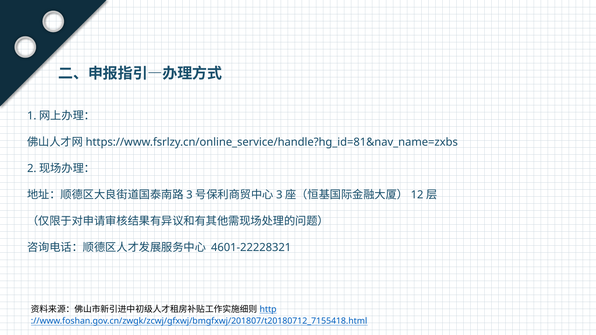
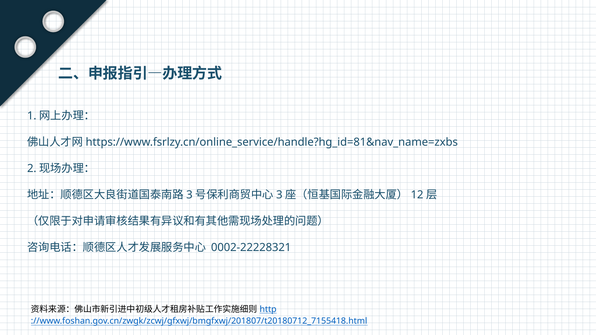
4601-22228321: 4601-22228321 -> 0002-22228321 (251, 248)
